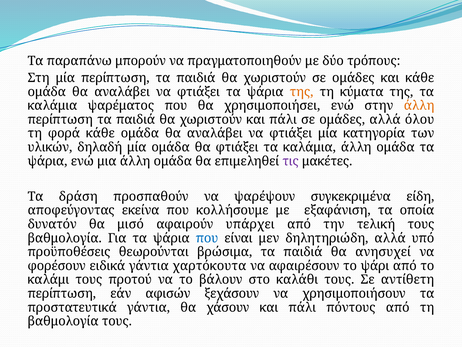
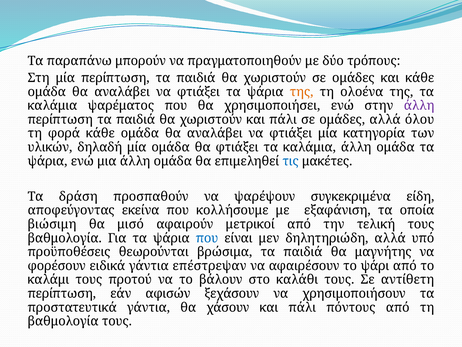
κύματα: κύματα -> ολοένα (362, 92)
άλλη colour: orange -> purple (419, 105)
τις colour: purple -> blue (291, 161)
δυνατόν: δυνατόν -> βιώσιμη (52, 224)
υπάρχει: υπάρχει -> μετρικοί (250, 224)
ανησυχεί: ανησυχεί -> μαγνήτης (383, 252)
χαρτόκουτα: χαρτόκουτα -> επέστρεψαν (209, 265)
